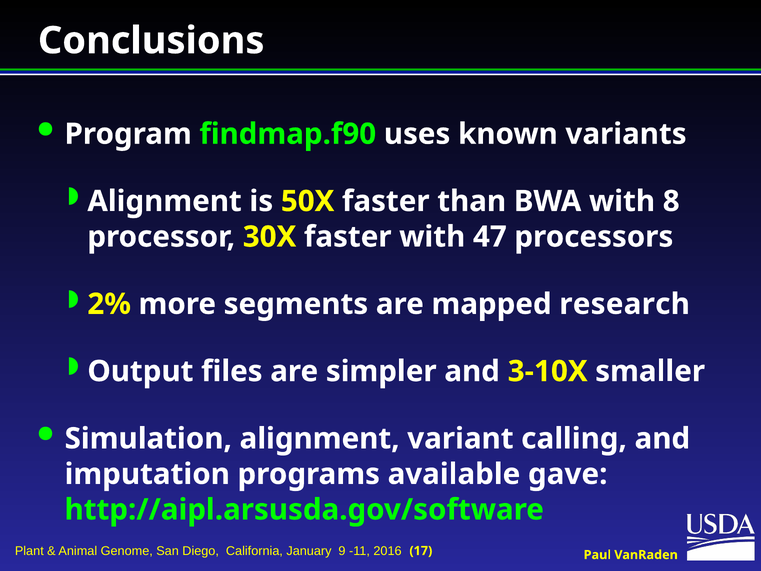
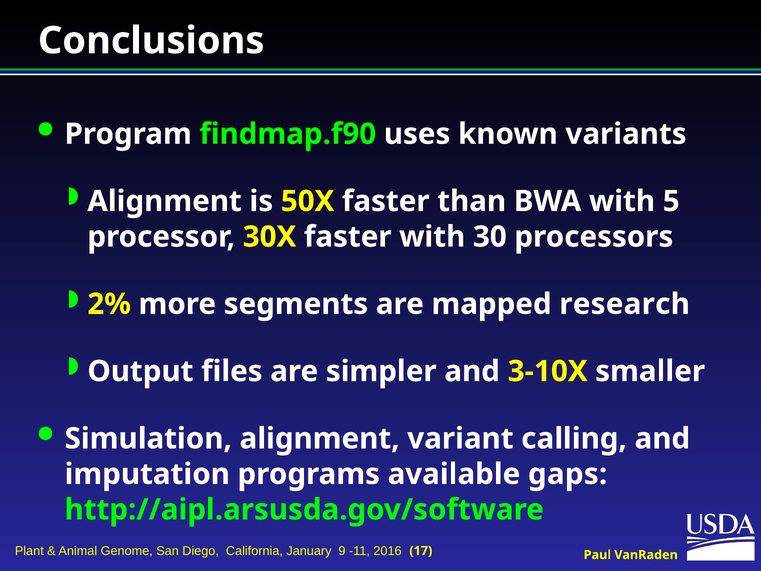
8: 8 -> 5 (671, 201)
47: 47 -> 30 (490, 237)
gave: gave -> gaps (568, 474)
